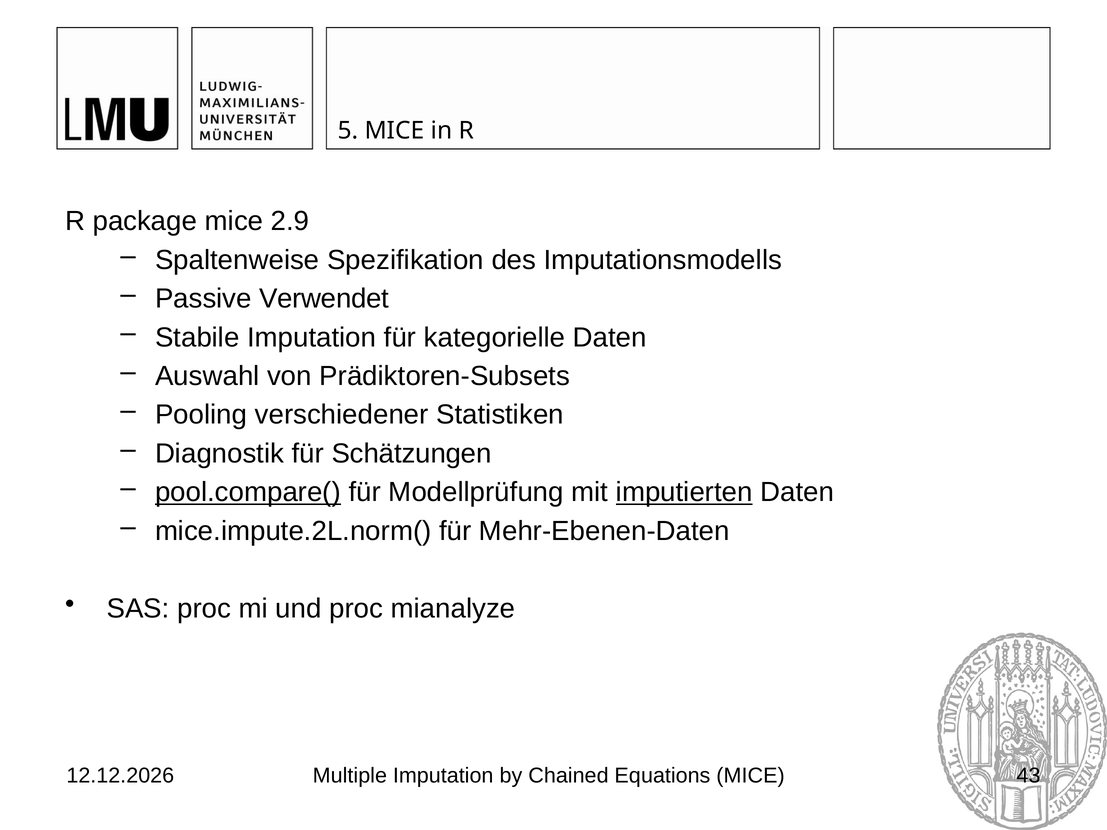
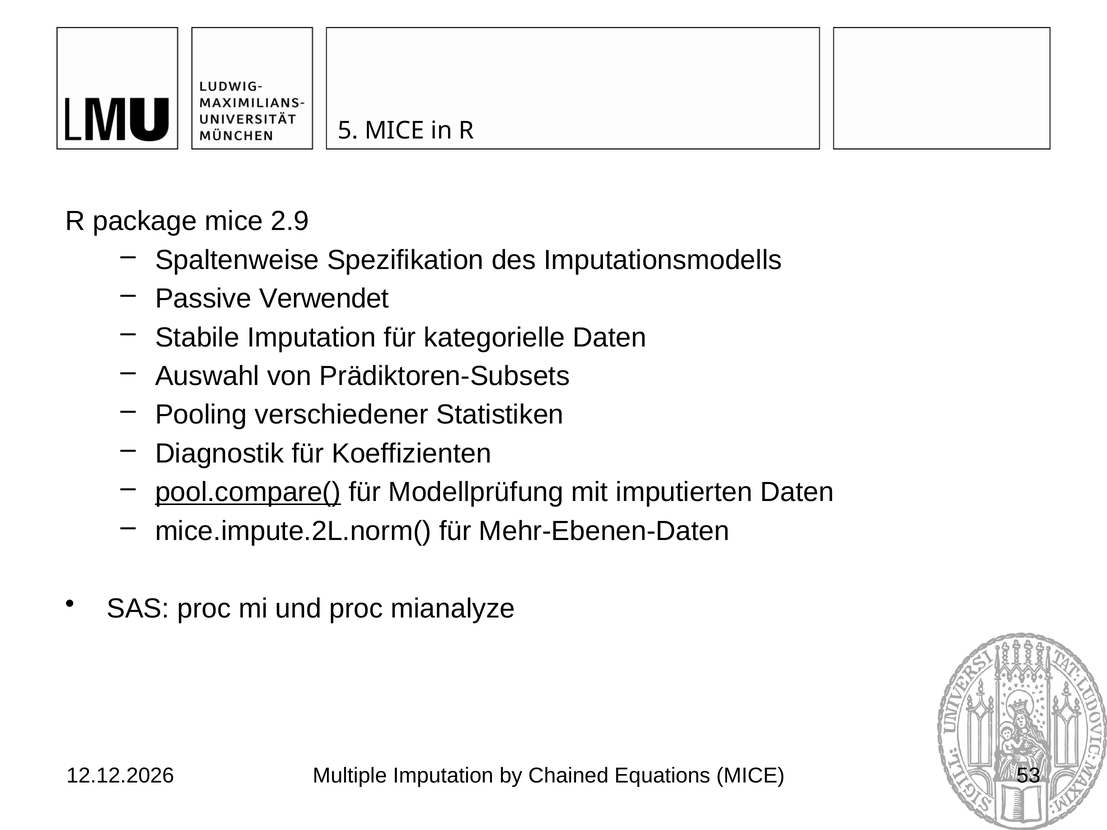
Schätzungen: Schätzungen -> Koeffizienten (412, 454)
imputierten underline: present -> none (684, 492)
43: 43 -> 53 (1029, 776)
